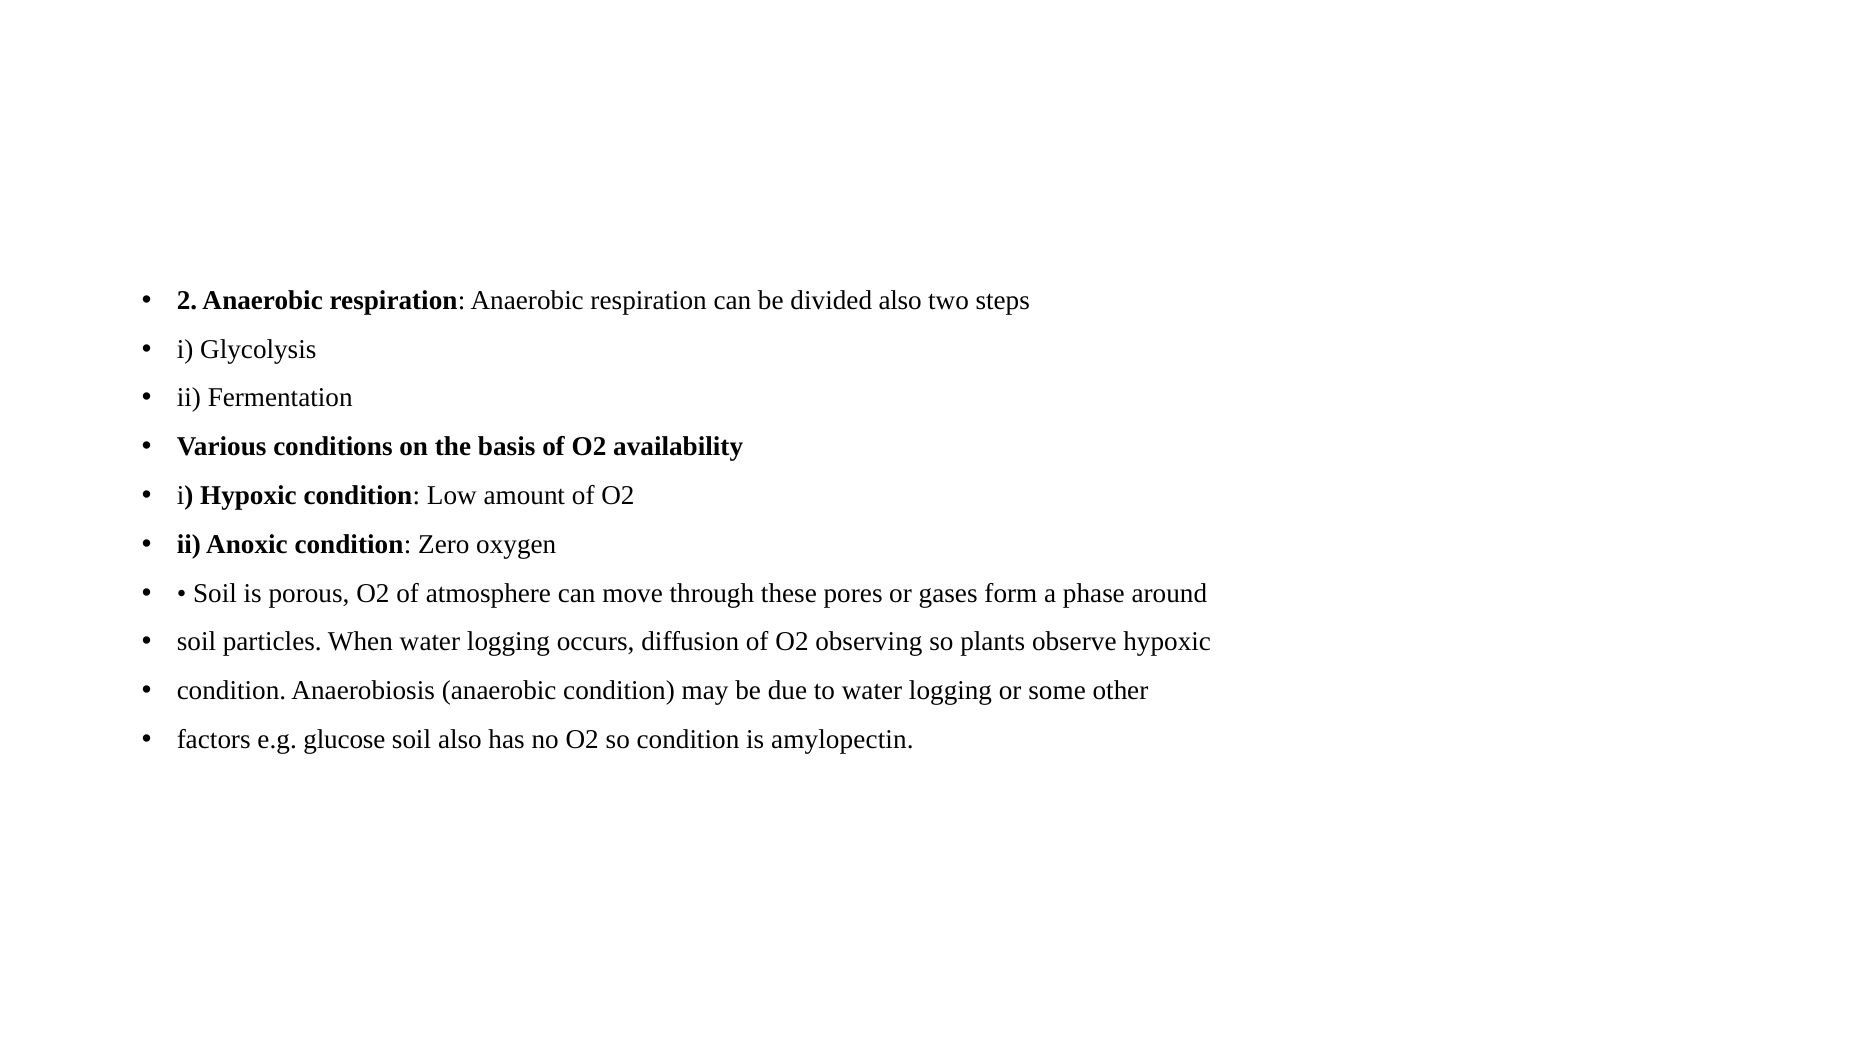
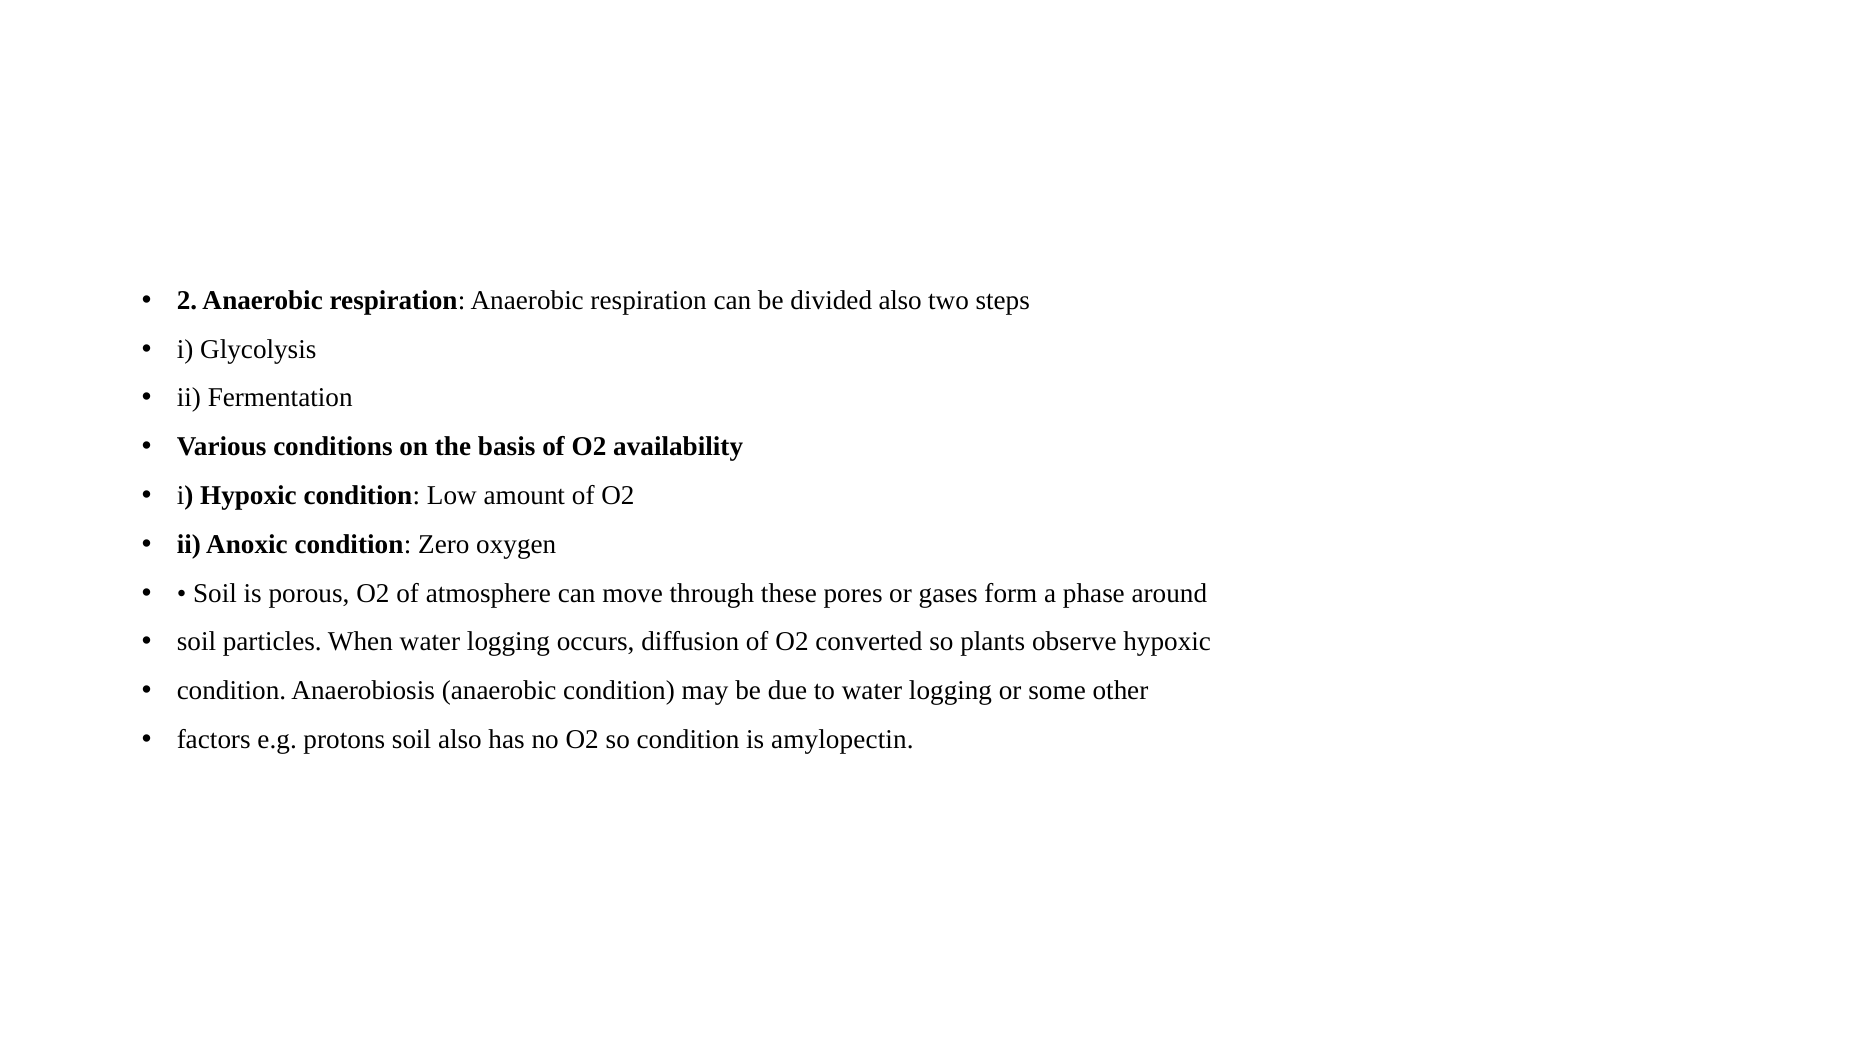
observing: observing -> converted (869, 642)
glucose: glucose -> protons (344, 740)
